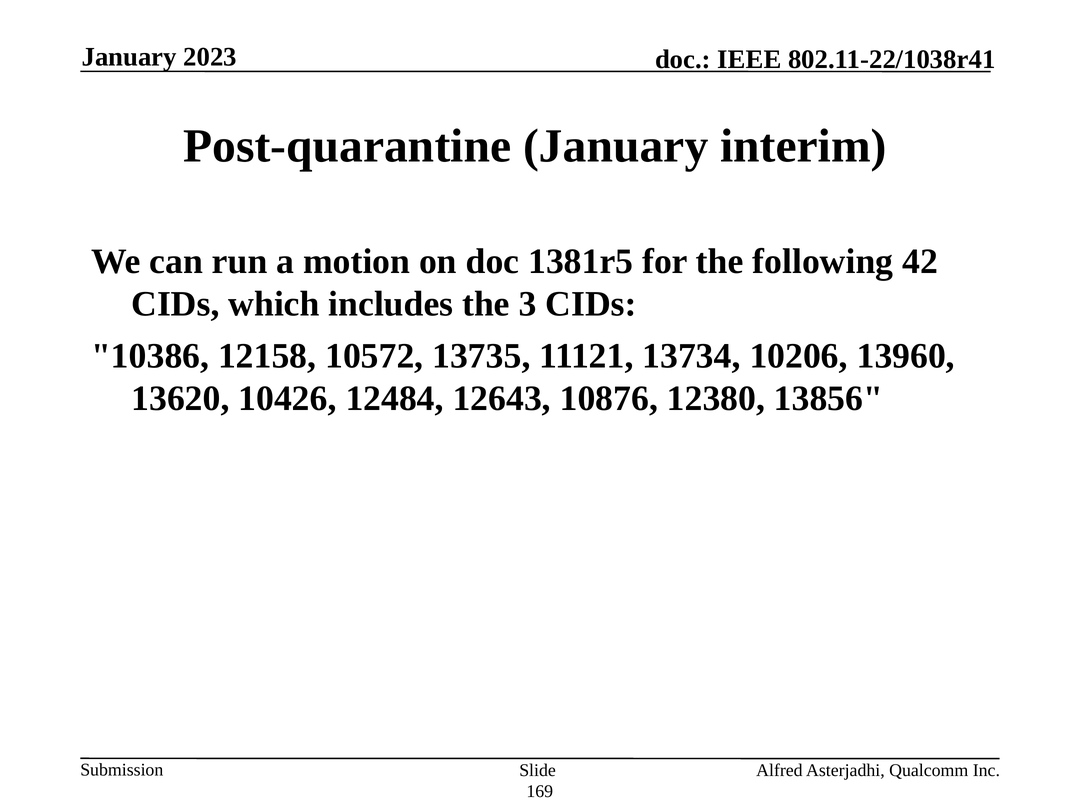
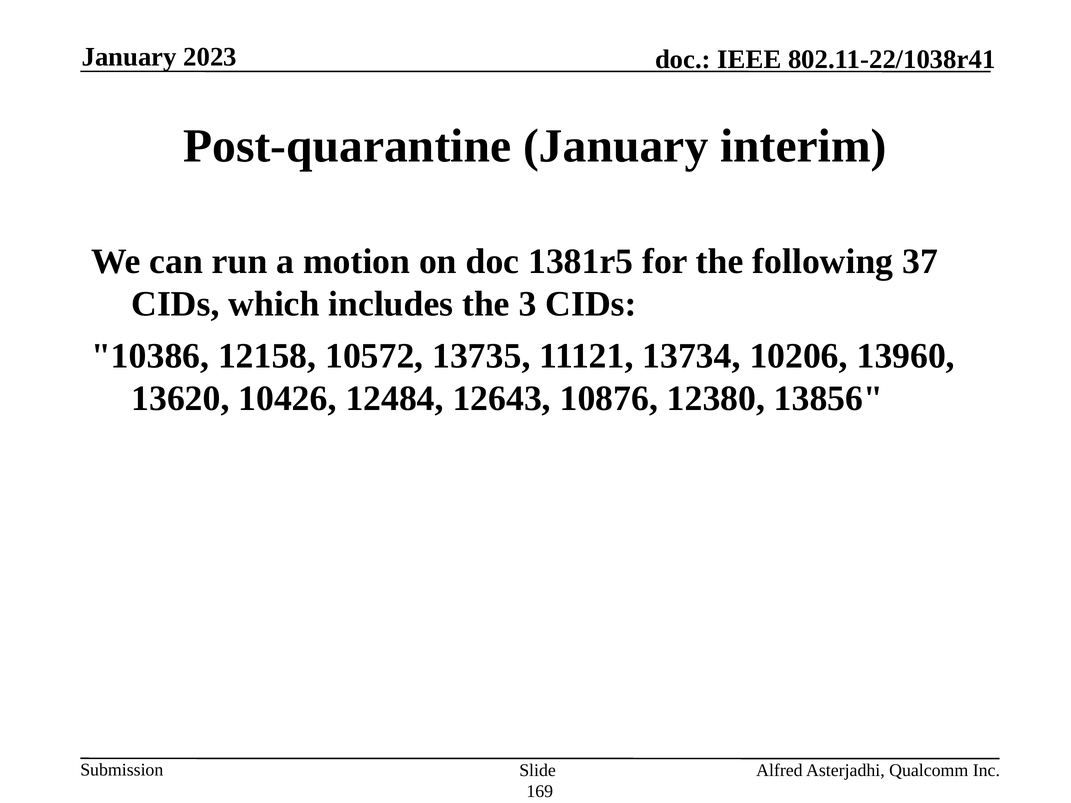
42: 42 -> 37 (920, 261)
